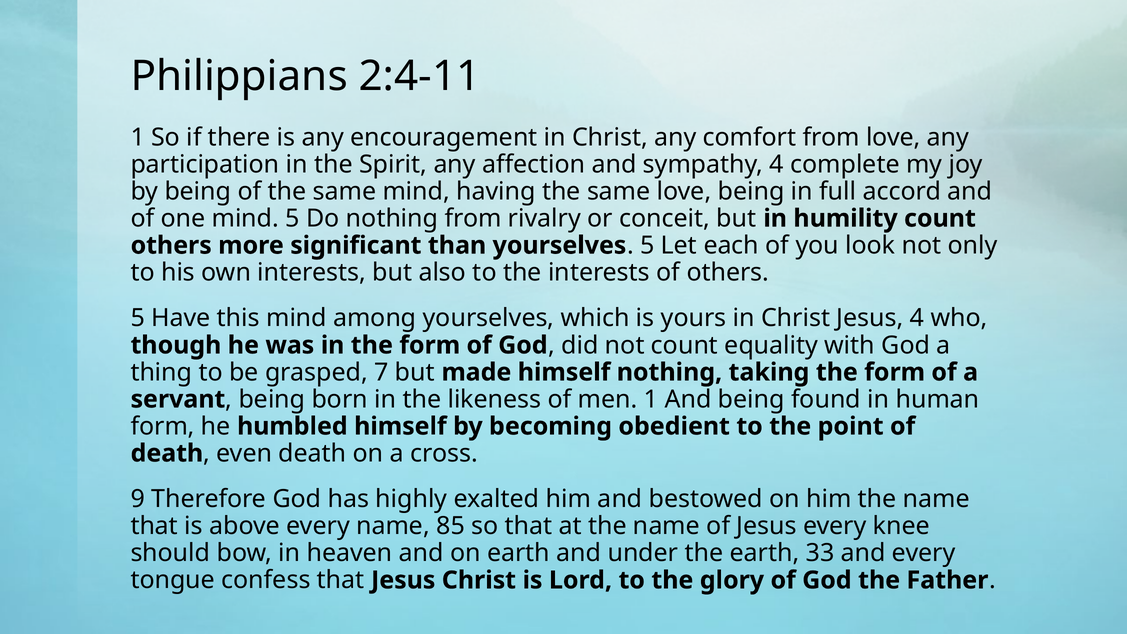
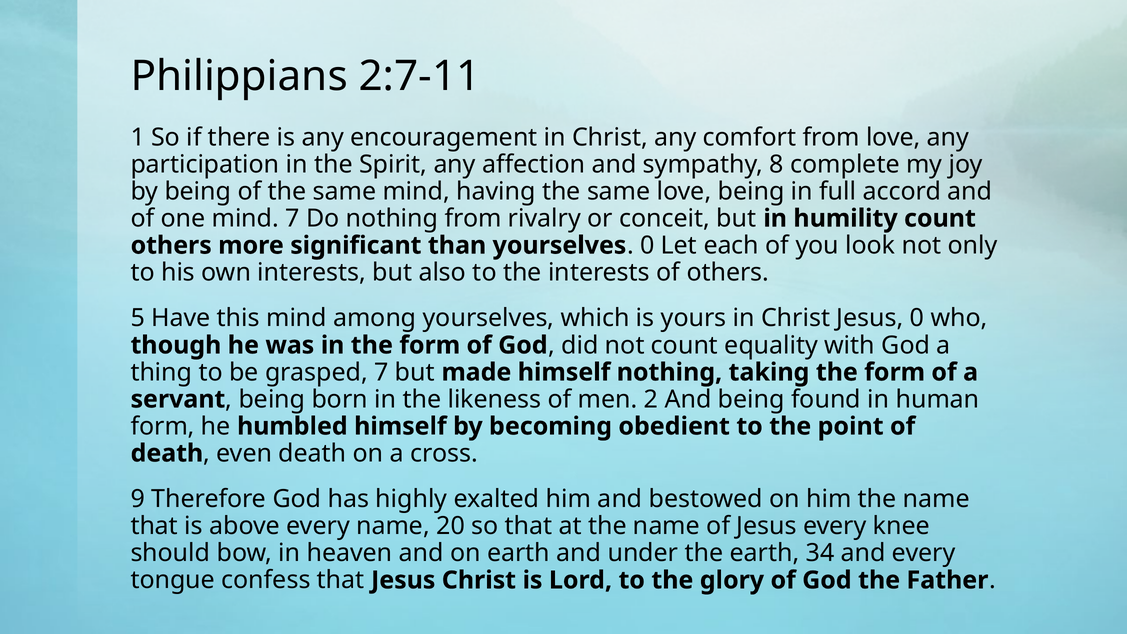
2:4-11: 2:4-11 -> 2:7-11 (420, 76)
sympathy 4: 4 -> 8 (777, 164)
mind 5: 5 -> 7 (293, 218)
yourselves 5: 5 -> 0 (647, 245)
Jesus 4: 4 -> 0 (917, 318)
men 1: 1 -> 2 (651, 399)
85: 85 -> 20 (451, 526)
33: 33 -> 34 (820, 553)
